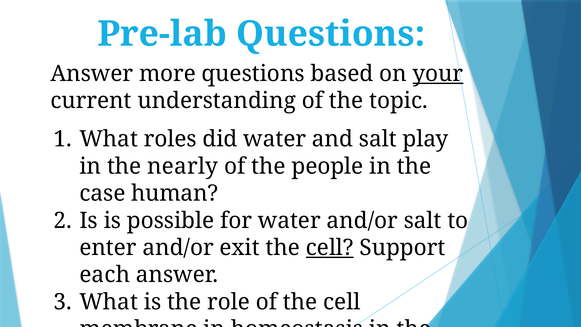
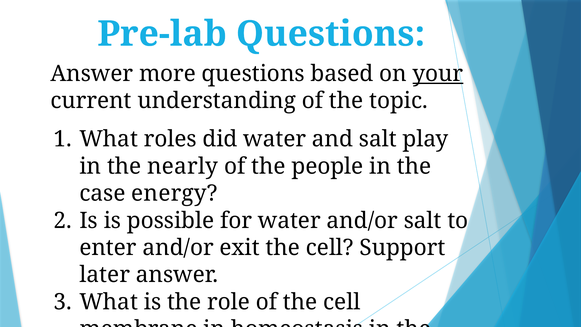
human: human -> energy (174, 193)
cell underline: present -> none (330, 248)
each: each -> later (105, 275)
